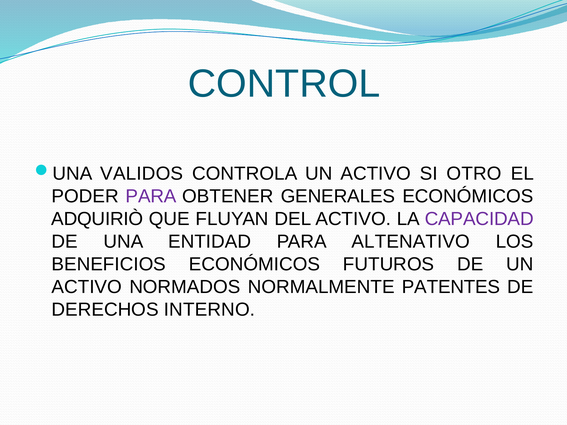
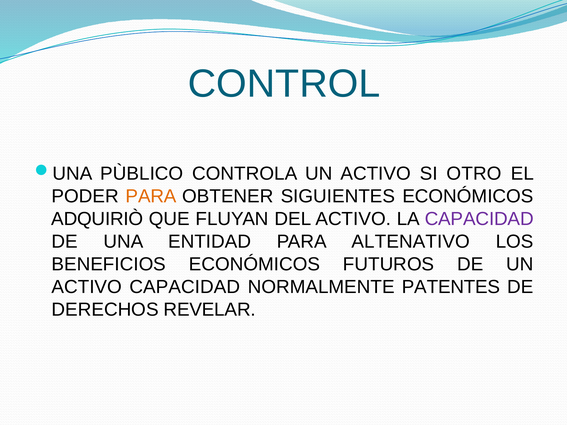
VALIDOS: VALIDOS -> PÙBLICO (142, 174)
PARA colour: purple -> orange (151, 196)
GENERALES: GENERALES -> SIGUIENTES (338, 196)
ACTIVO NORMADOS: NORMADOS -> CAPACIDAD (185, 287)
INTERNO: INTERNO -> REVELAR (210, 310)
